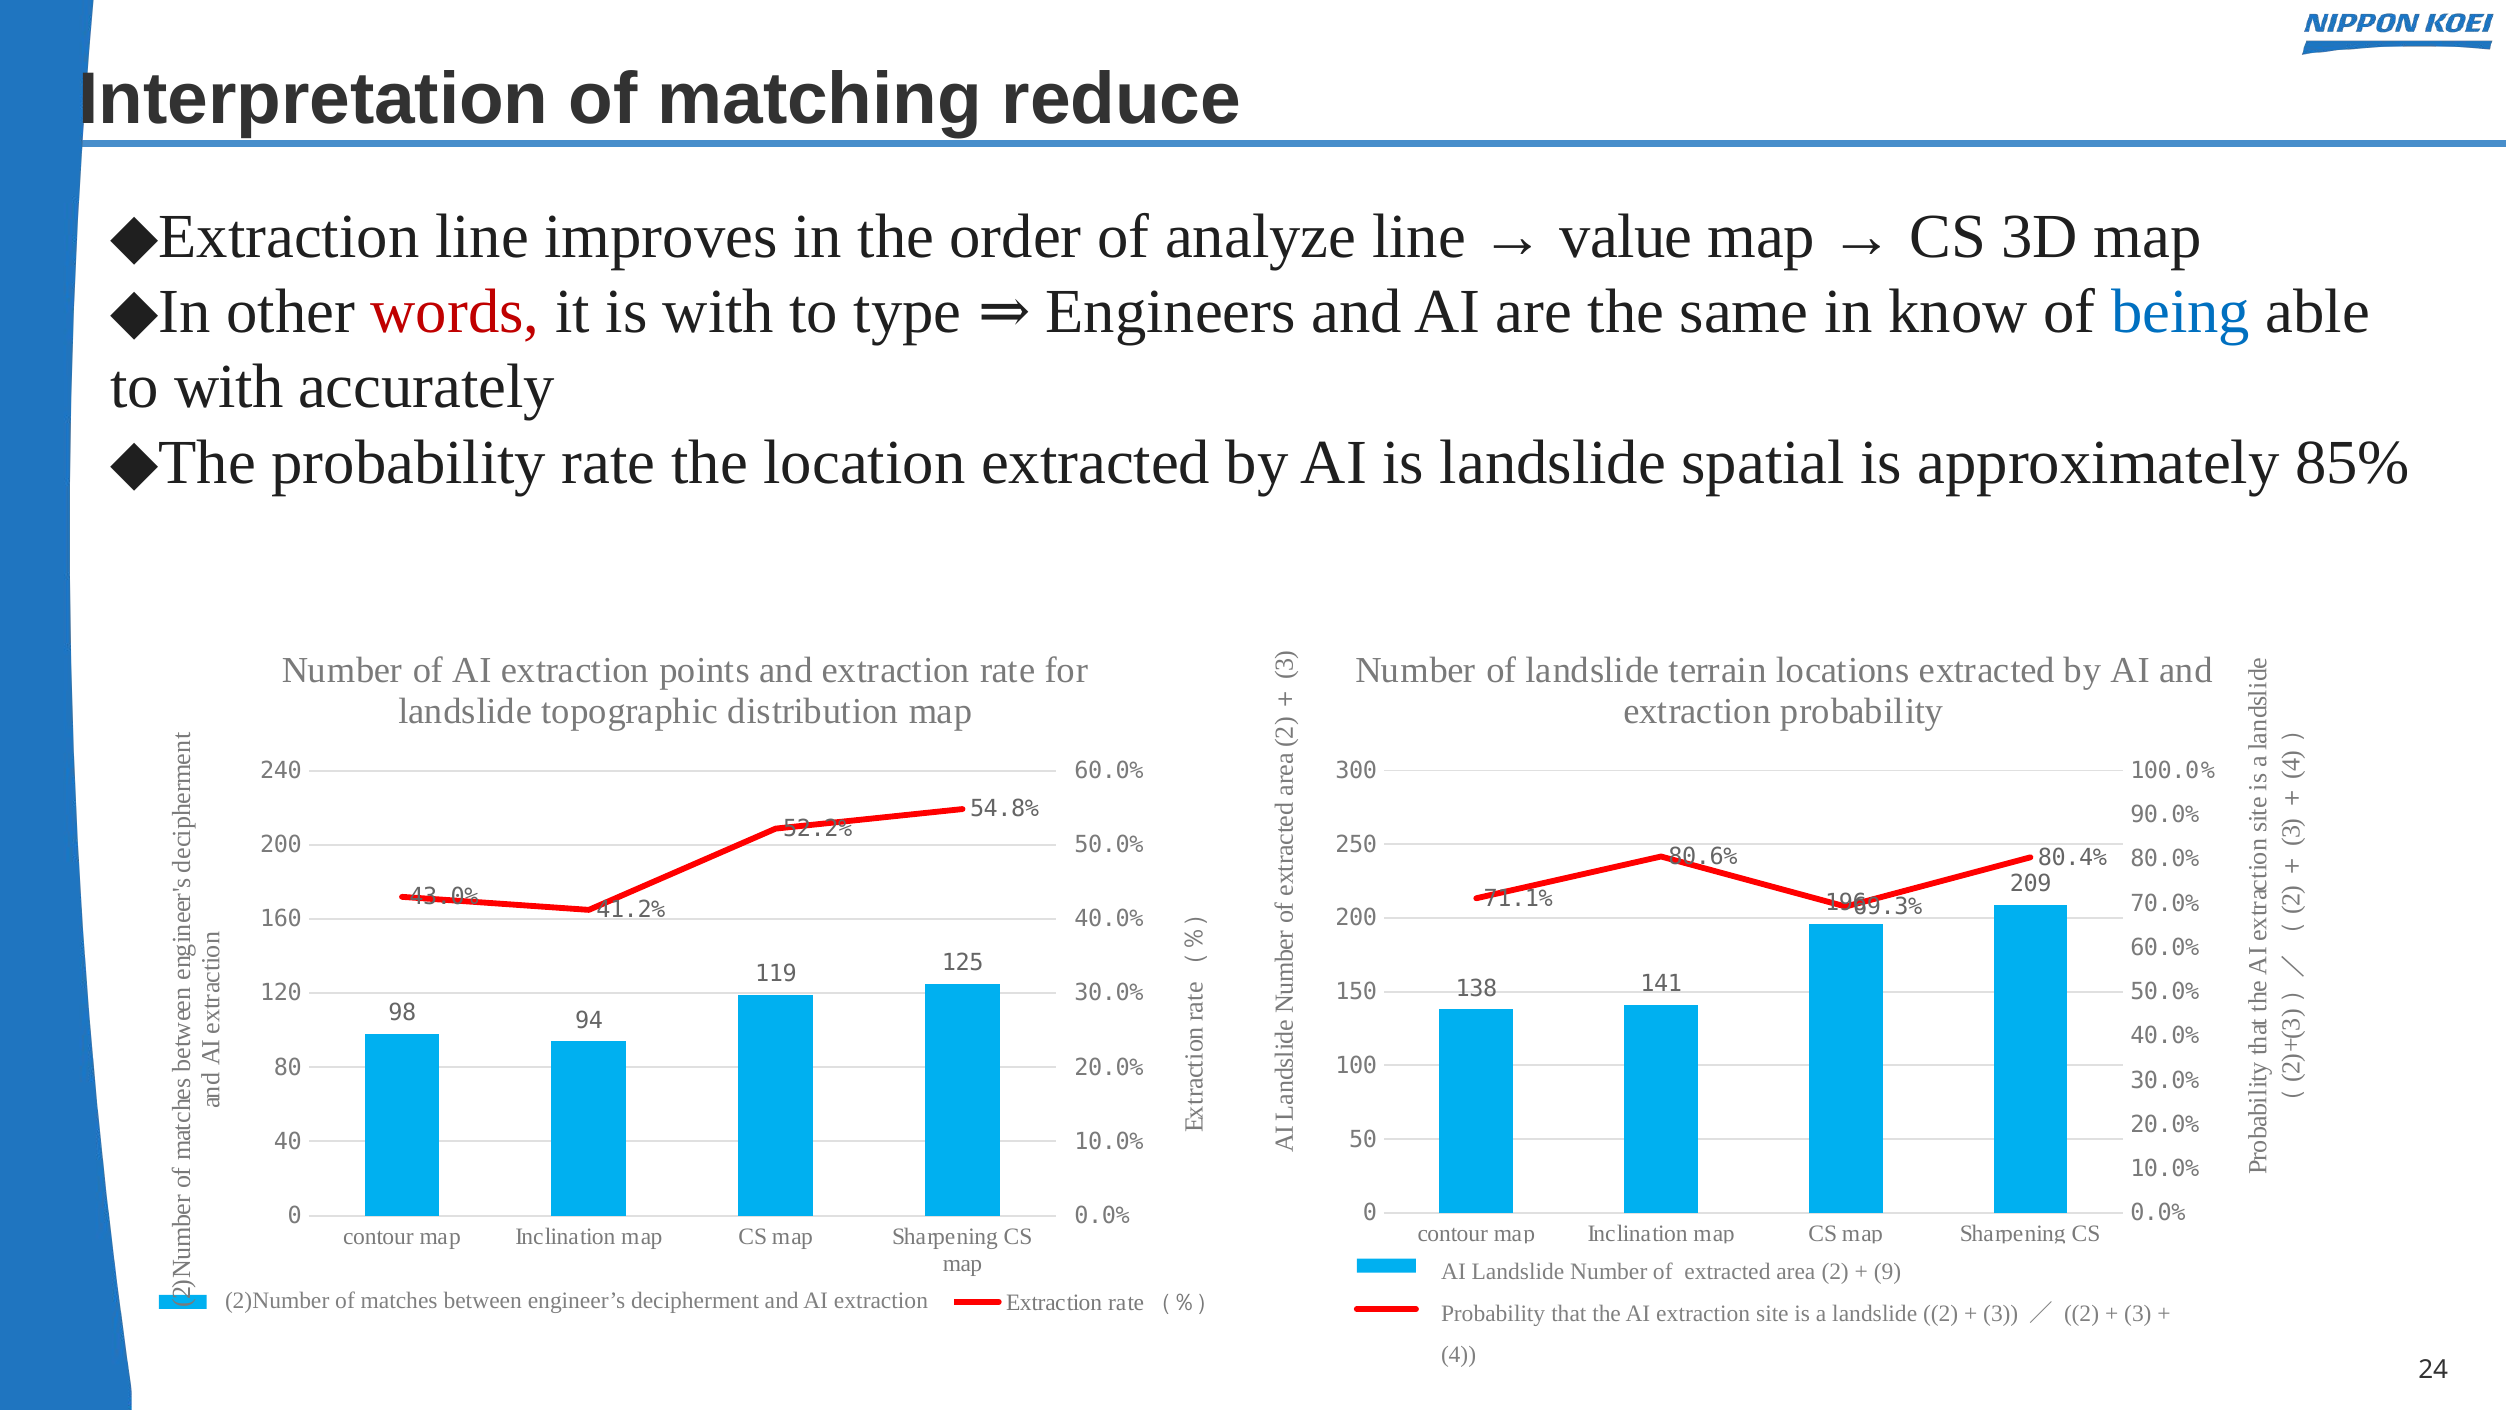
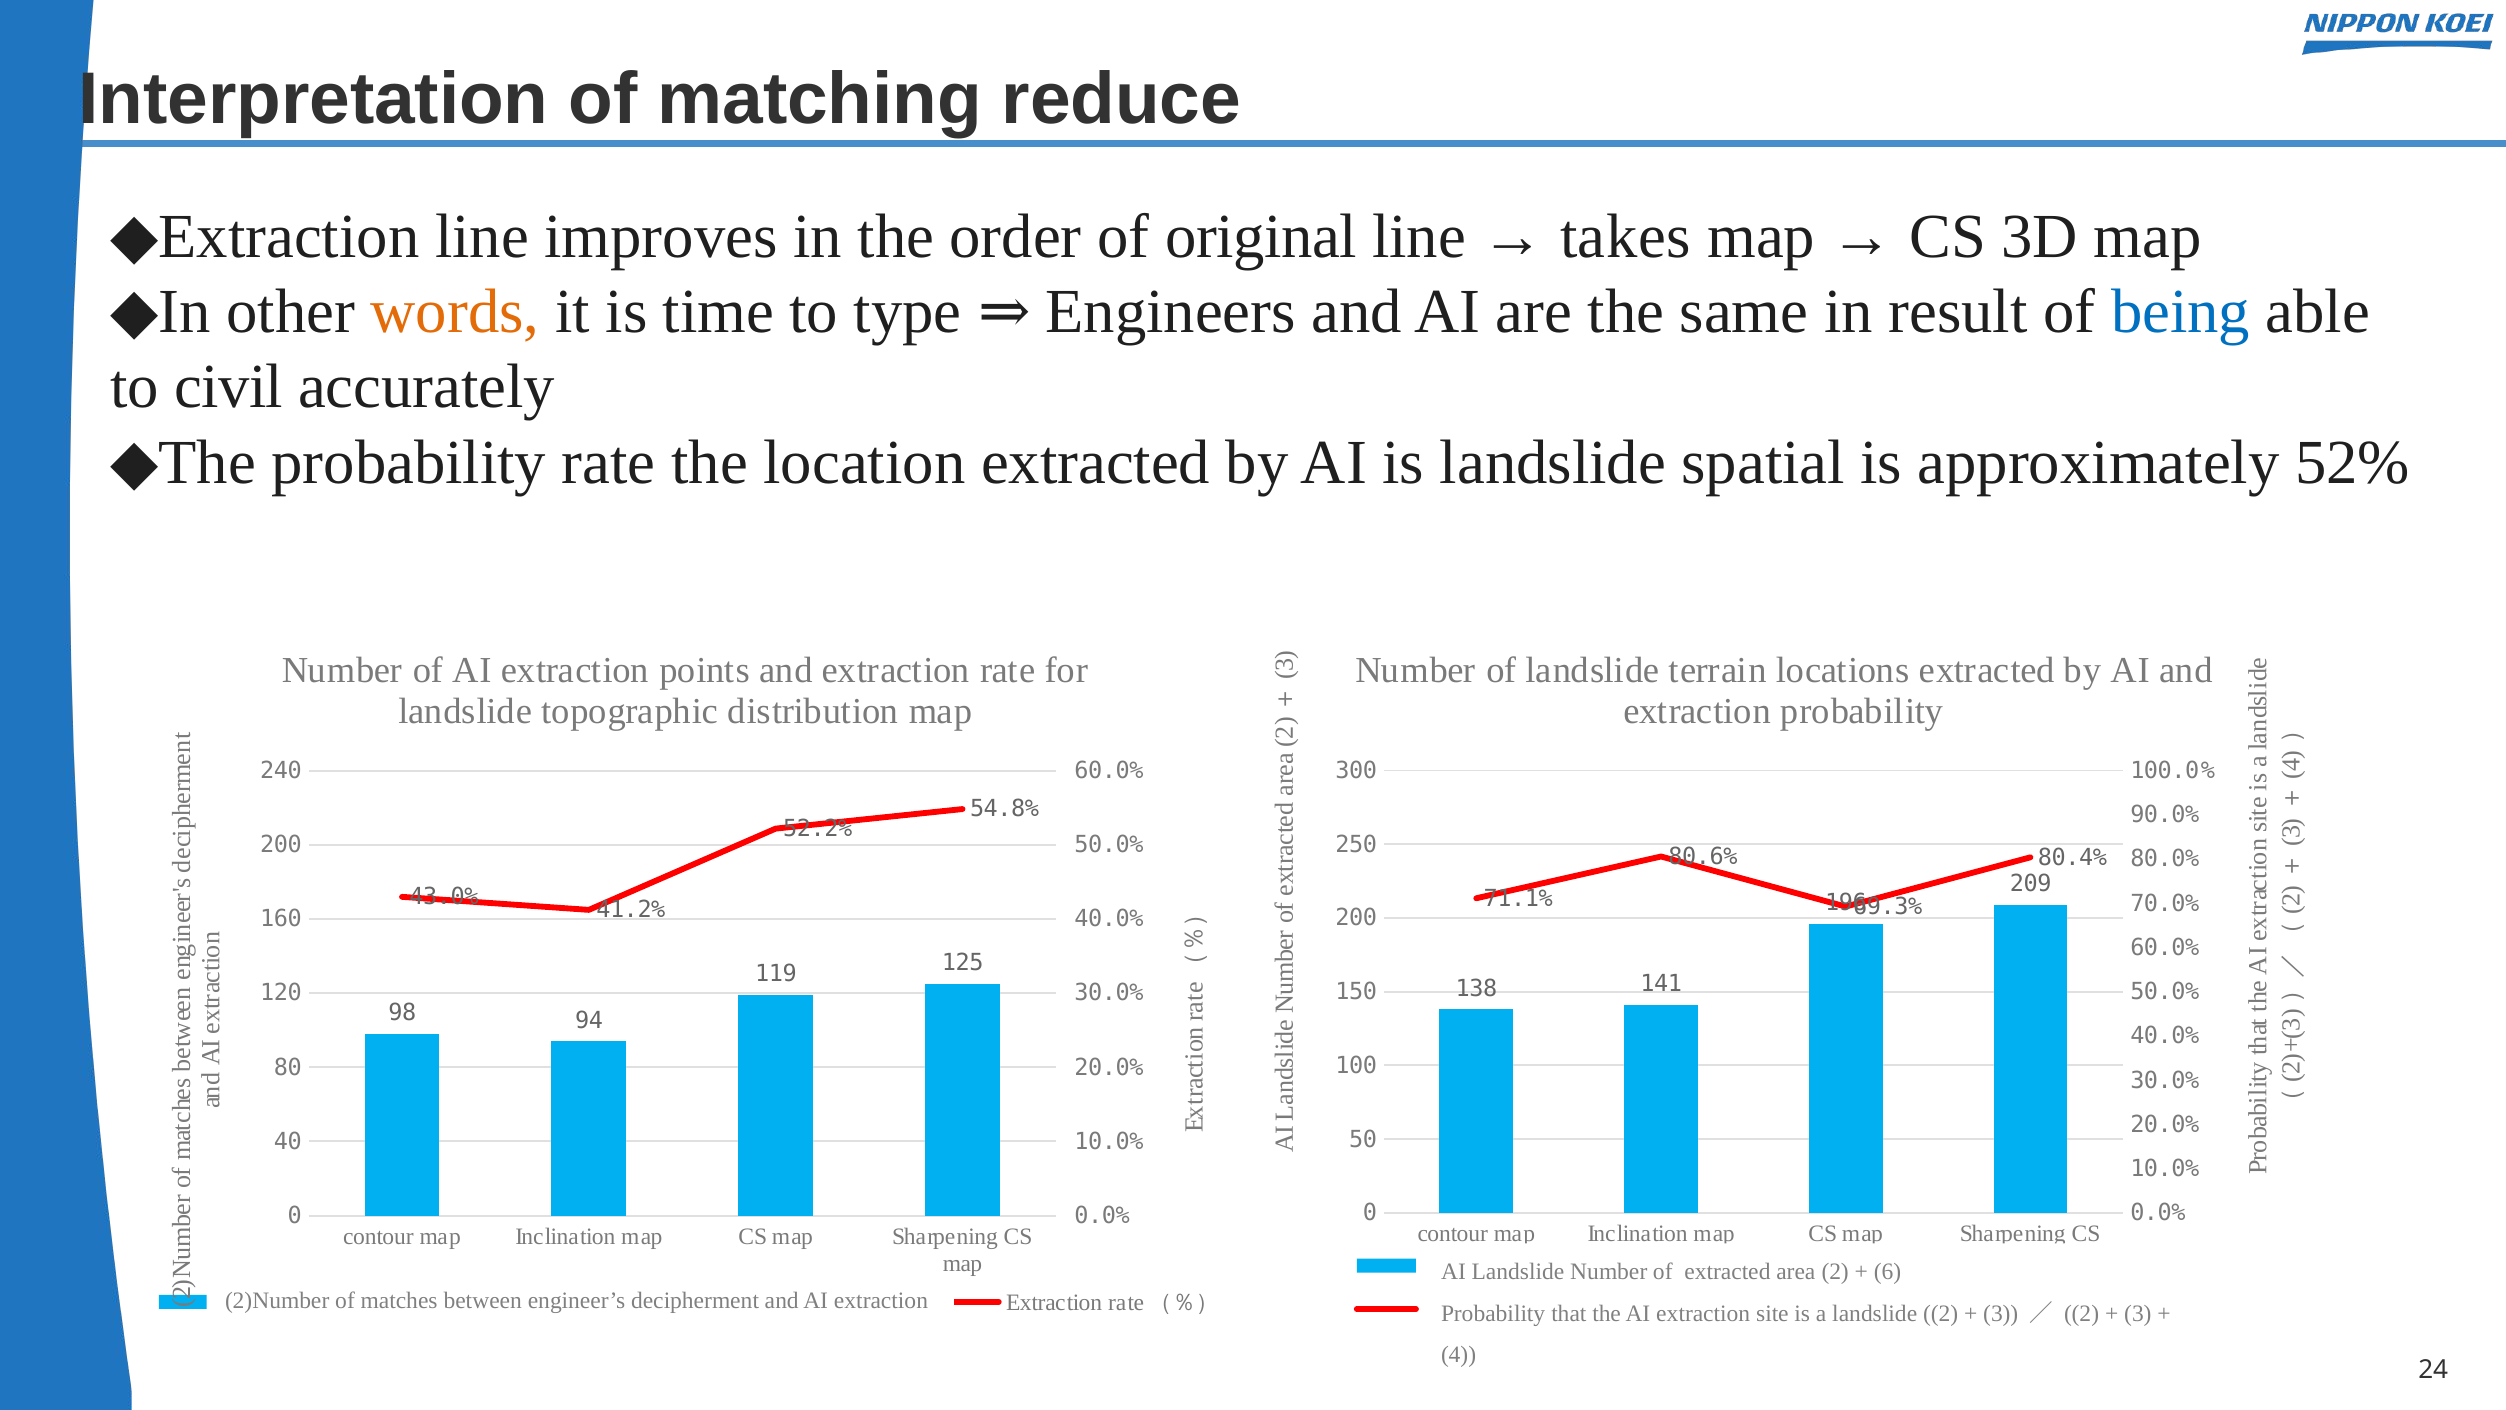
analyze: analyze -> original (1261, 237)
value: value -> takes (1626, 237)
words colour: red -> orange (455, 312)
is with: with -> time (718, 312)
know: know -> result (1958, 312)
to with: with -> civil (229, 387)
85%: 85% -> 52% (2353, 462)
9: 9 -> 6 (1887, 1271)
